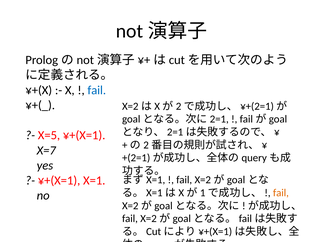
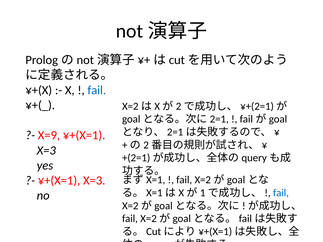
X=5: X=5 -> X=9 (49, 135)
X=7: X=7 -> X=3 (46, 151)
X=1: X=1 -> X=3 (94, 181)
fail colour: orange -> blue (281, 193)
